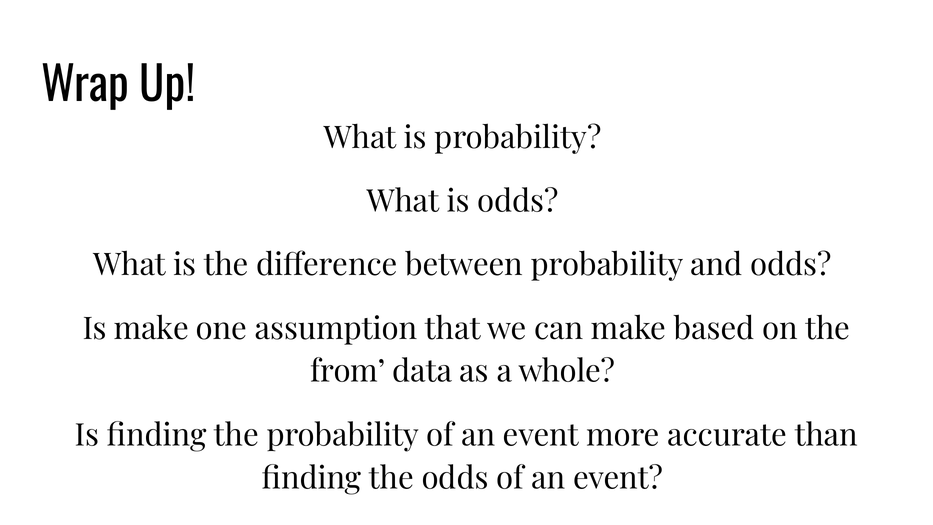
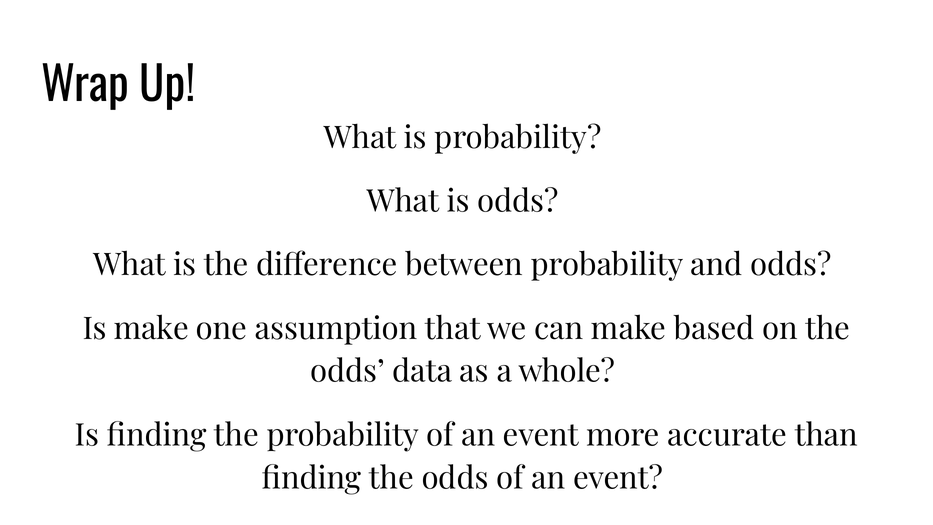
from: from -> odds (348, 372)
